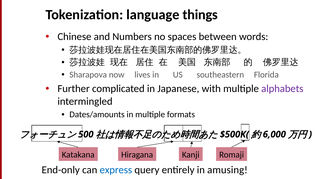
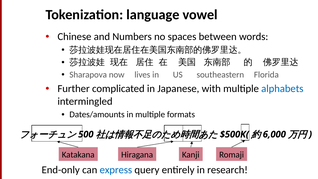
things: things -> vowel (200, 15)
alphabets colour: purple -> blue (282, 88)
amusing: amusing -> research (228, 170)
